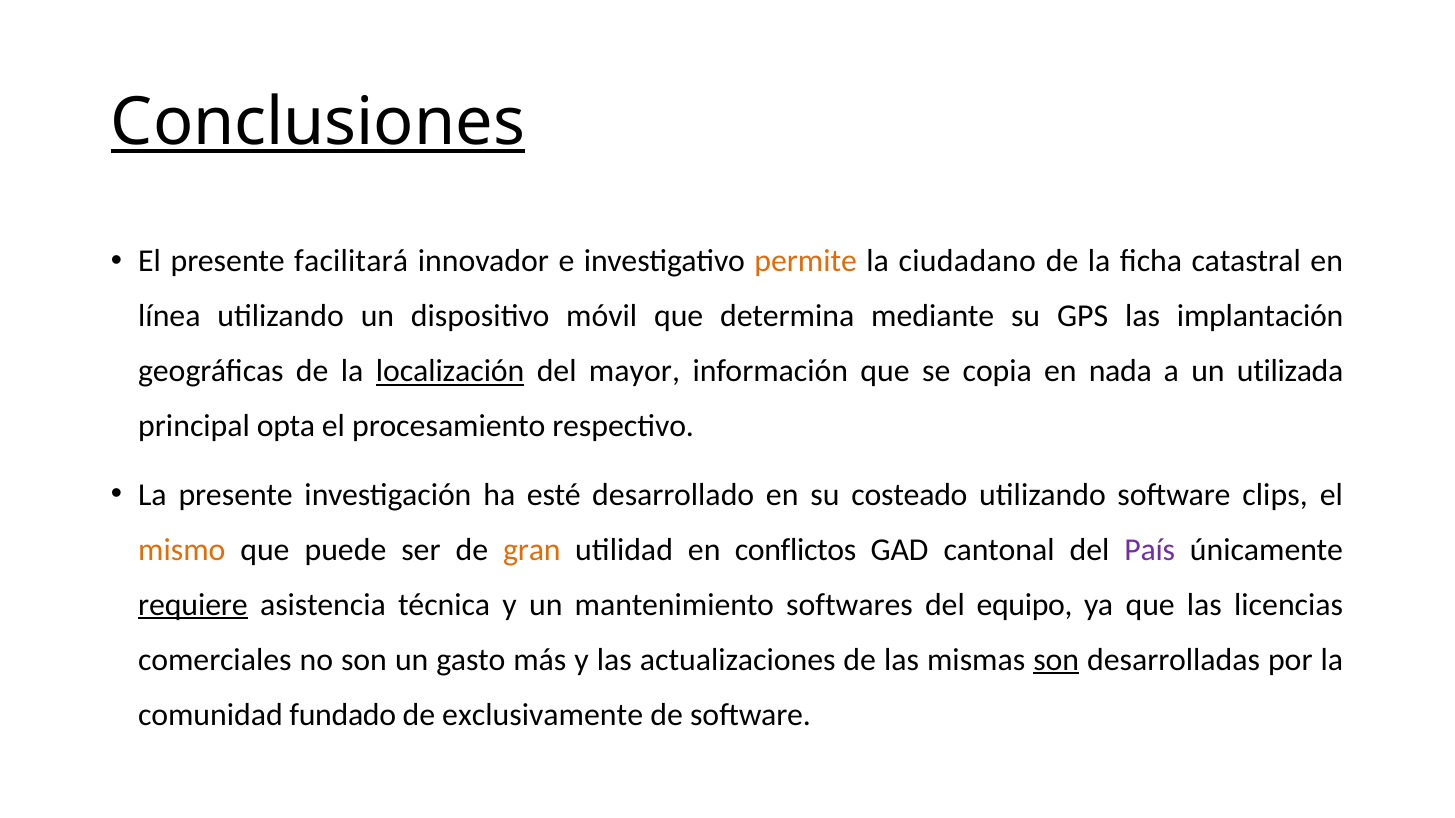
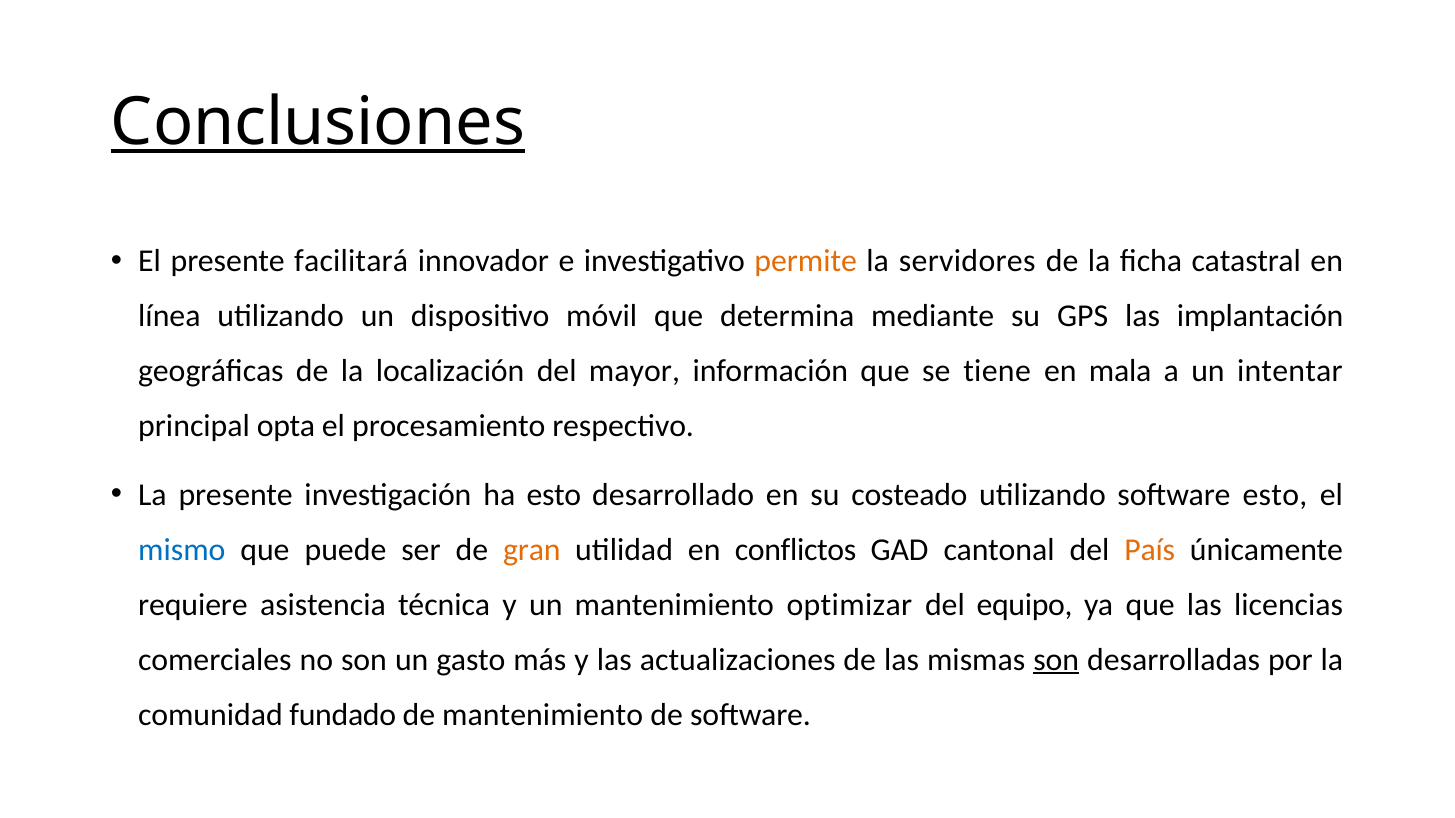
ciudadano: ciudadano -> servidores (967, 261)
localización underline: present -> none (450, 371)
copia: copia -> tiene (997, 371)
nada: nada -> mala (1120, 371)
utilizada: utilizada -> intentar (1290, 371)
ha esté: esté -> esto (554, 495)
software clips: clips -> esto (1275, 495)
mismo colour: orange -> blue (182, 550)
País colour: purple -> orange (1150, 550)
requiere underline: present -> none (193, 605)
softwares: softwares -> optimizar (849, 605)
de exclusivamente: exclusivamente -> mantenimiento (543, 715)
